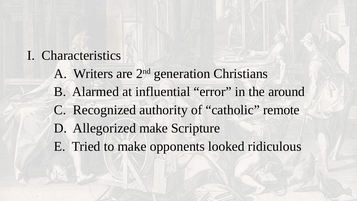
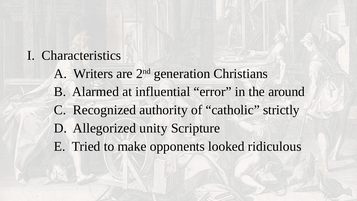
remote: remote -> strictly (281, 110)
Allegorized make: make -> unity (154, 128)
